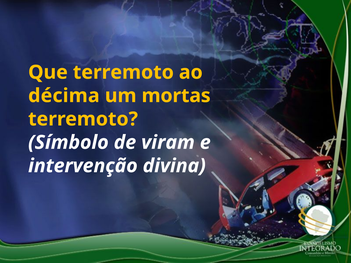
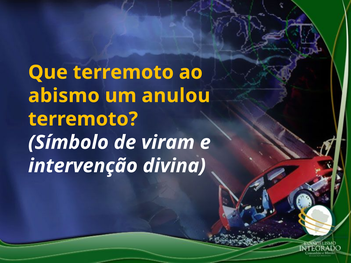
décima: décima -> abismo (64, 96)
mortas: mortas -> anulou (176, 96)
